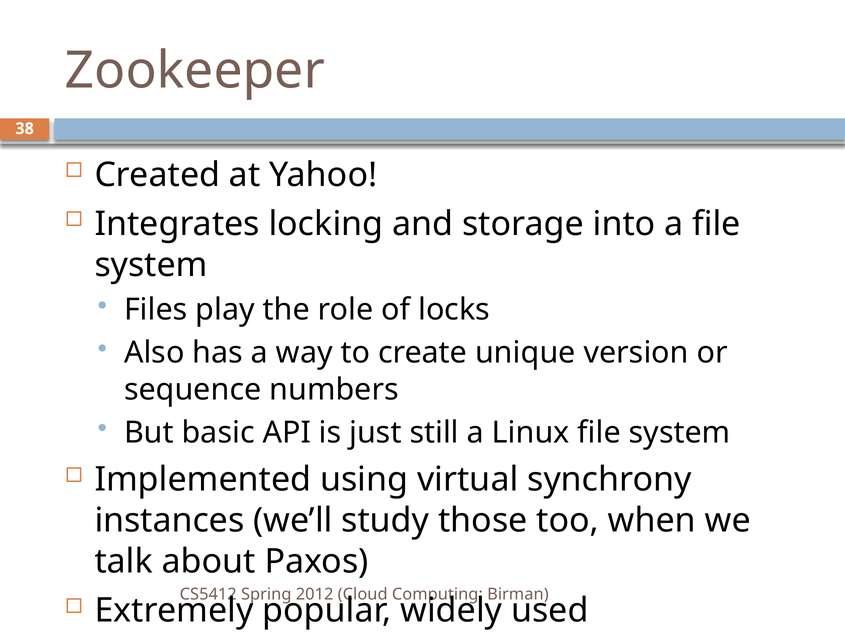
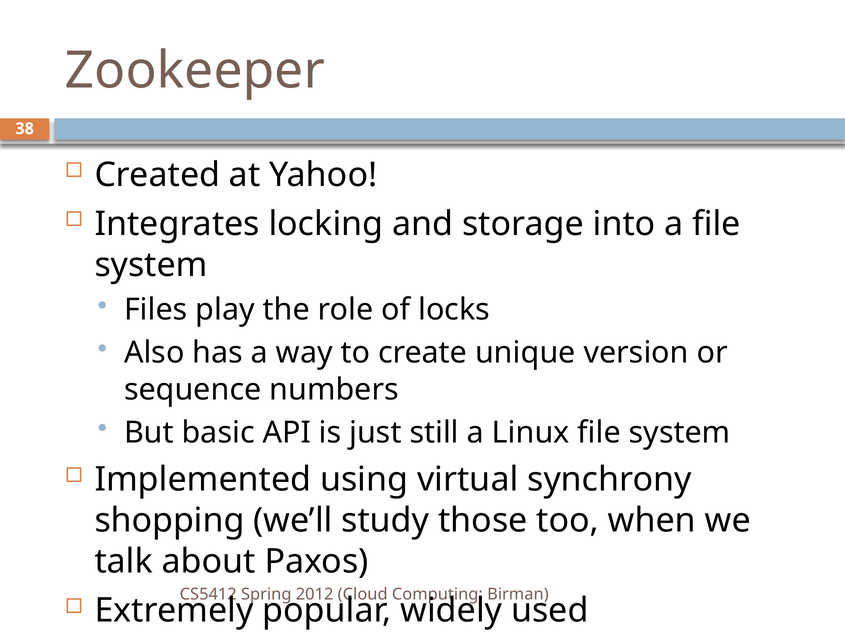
instances: instances -> shopping (169, 520)
